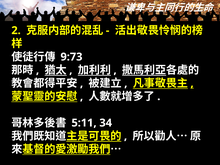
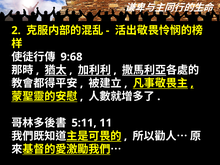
9:73: 9:73 -> 9:68 (71, 57)
34: 34 -> 11 (106, 123)
